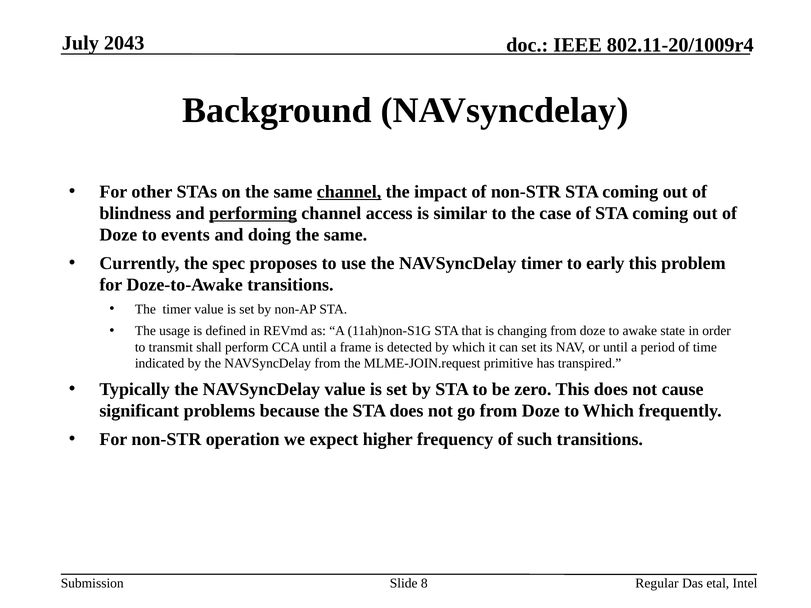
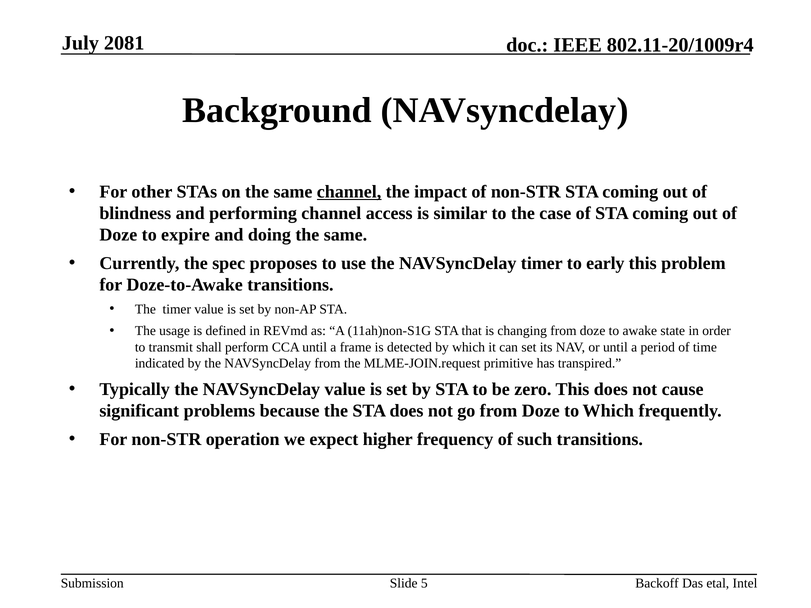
2043: 2043 -> 2081 (124, 43)
performing underline: present -> none (253, 213)
events: events -> expire (185, 235)
8: 8 -> 5 (424, 583)
Regular: Regular -> Backoff (657, 583)
